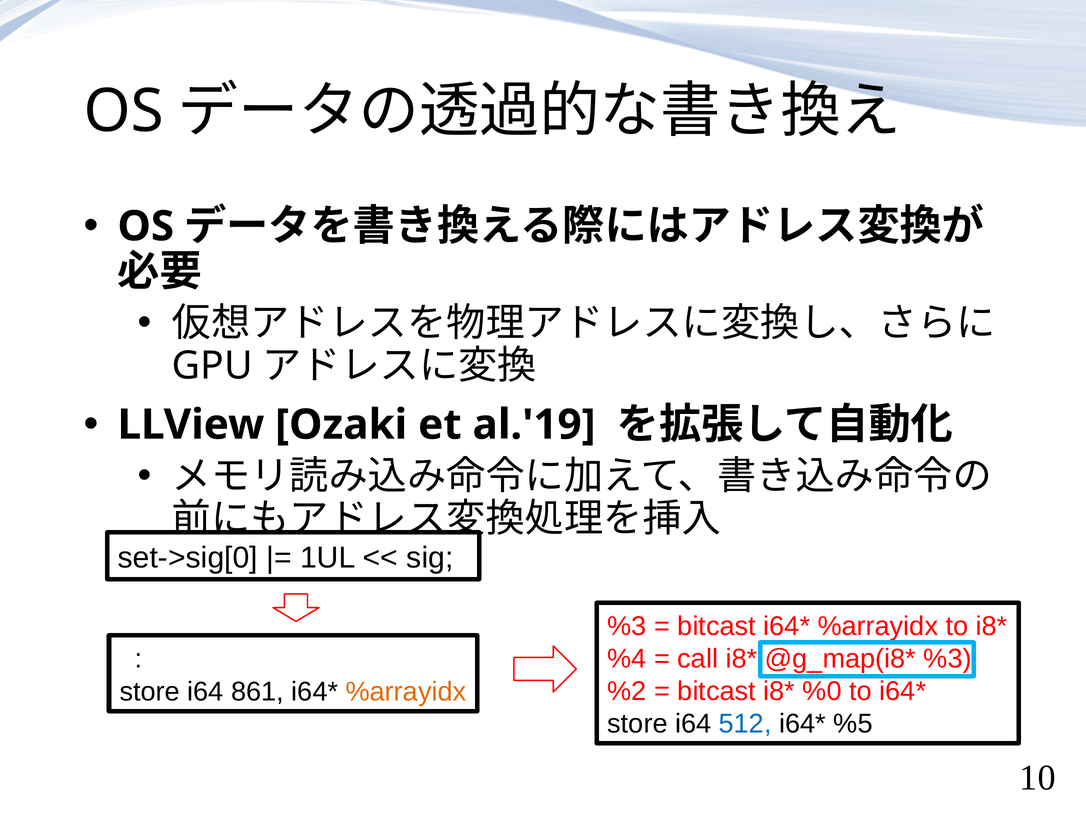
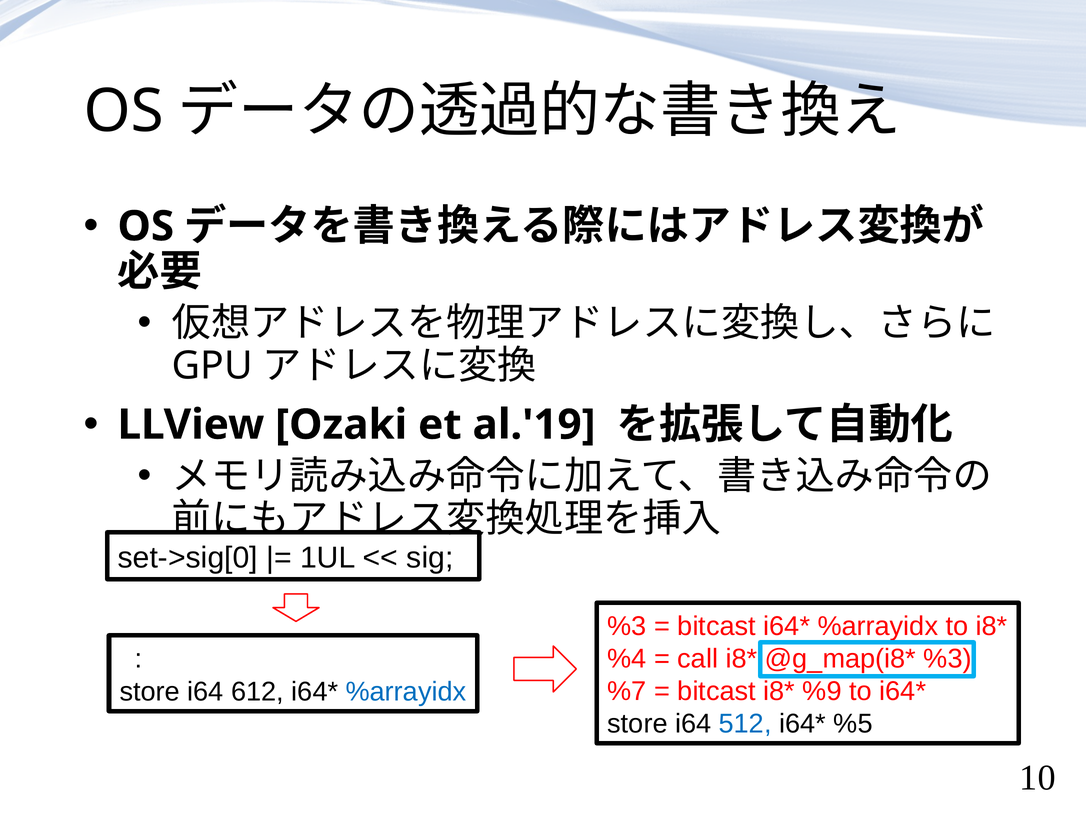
%2: %2 -> %7 (627, 692)
%0: %0 -> %9 (822, 692)
861: 861 -> 612 (257, 692)
%arrayidx colour: orange -> blue (406, 692)
